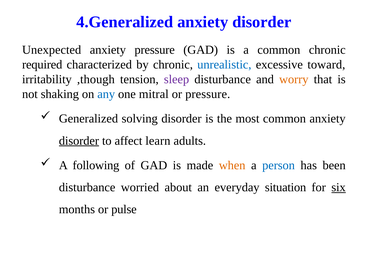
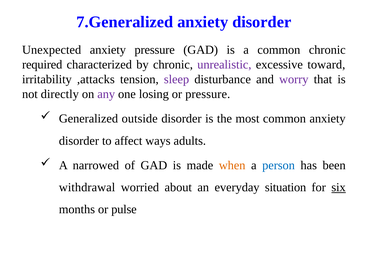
4.Generalized: 4.Generalized -> 7.Generalized (125, 22)
unrealistic colour: blue -> purple (224, 65)
,though: ,though -> ,attacks (96, 79)
worry colour: orange -> purple (294, 79)
shaking: shaking -> directly (60, 94)
any colour: blue -> purple (106, 94)
mitral: mitral -> losing (154, 94)
solving: solving -> outside (140, 119)
disorder underline: present -> none (79, 141)
learn: learn -> ways (158, 141)
following: following -> narrowed (96, 165)
disturbance: disturbance -> withdrawal (87, 187)
